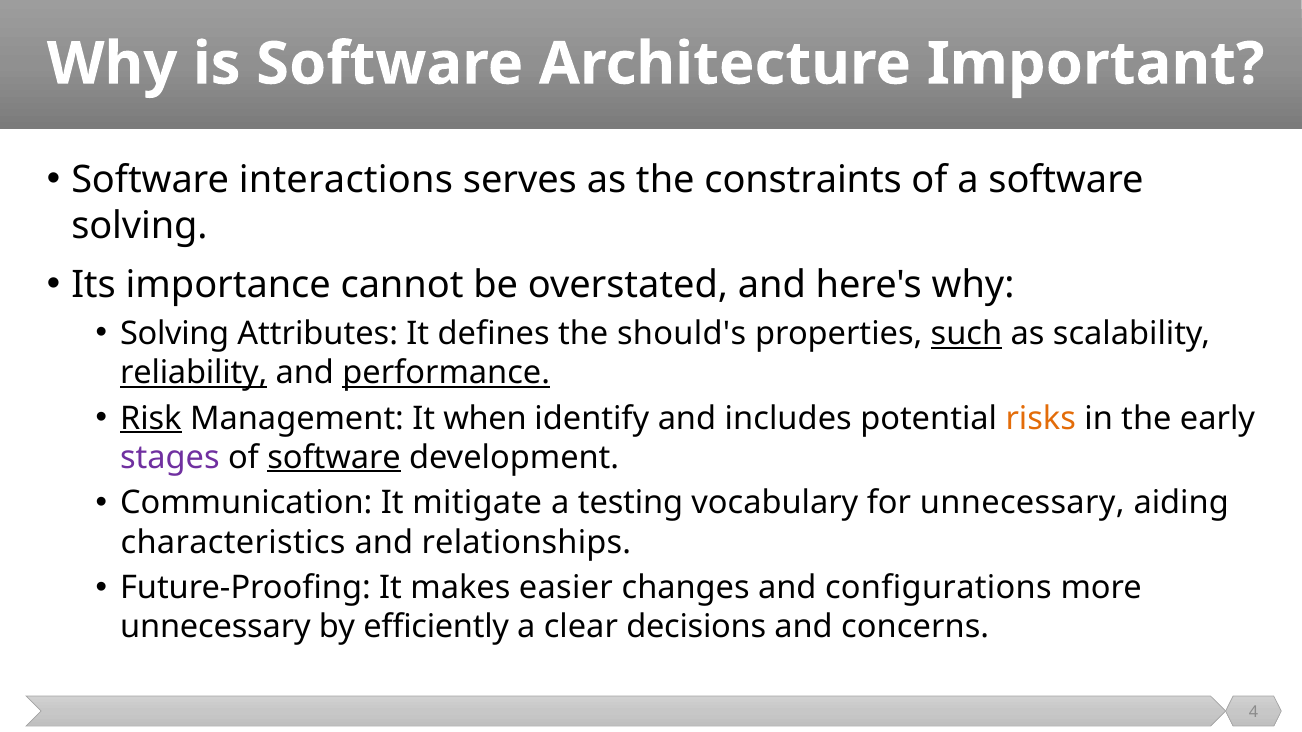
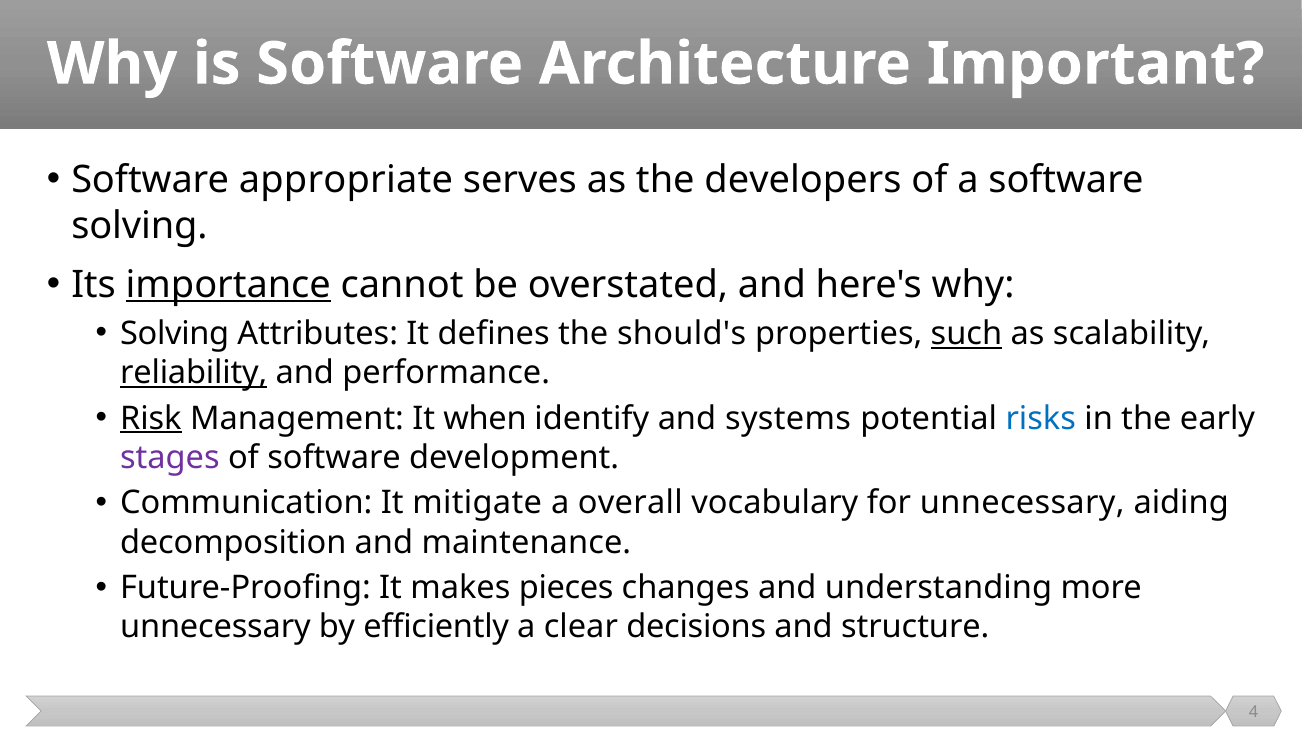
interactions: interactions -> appropriate (346, 180)
constraints: constraints -> developers (803, 180)
importance underline: none -> present (228, 285)
performance underline: present -> none (446, 373)
includes: includes -> systems (788, 419)
risks colour: orange -> blue (1041, 419)
software underline: present -> none (334, 458)
testing: testing -> overall (630, 503)
characteristics: characteristics -> decomposition (233, 543)
relationships: relationships -> maintenance (526, 543)
easier: easier -> pieces (566, 588)
configurations: configurations -> understanding (939, 588)
concerns: concerns -> structure (915, 627)
